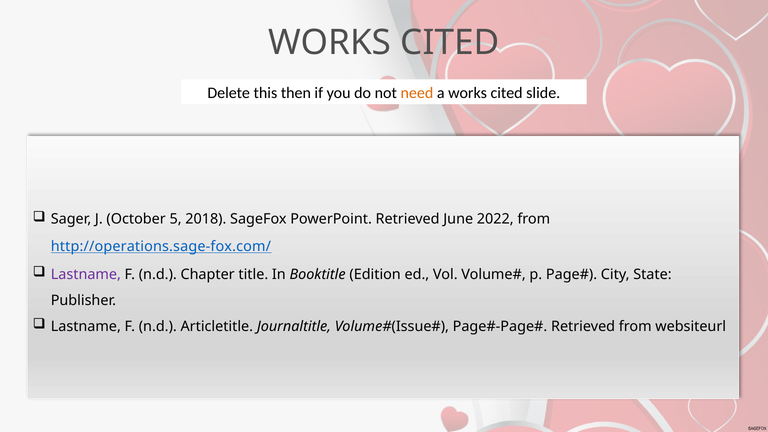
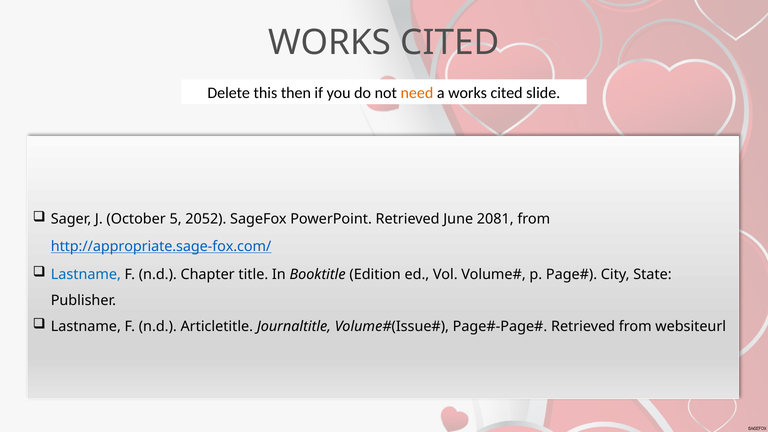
2018: 2018 -> 2052 (206, 219)
2022: 2022 -> 2081 (495, 219)
http://operations.sage-fox.com/: http://operations.sage-fox.com/ -> http://appropriate.sage-fox.com/ (161, 246)
Lastname colour: purple -> blue (86, 274)
